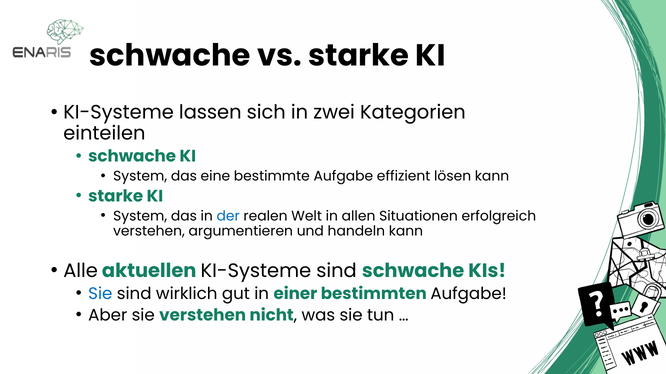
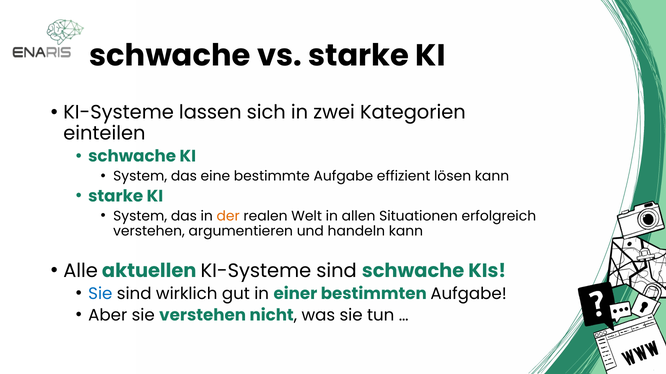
der colour: blue -> orange (228, 216)
